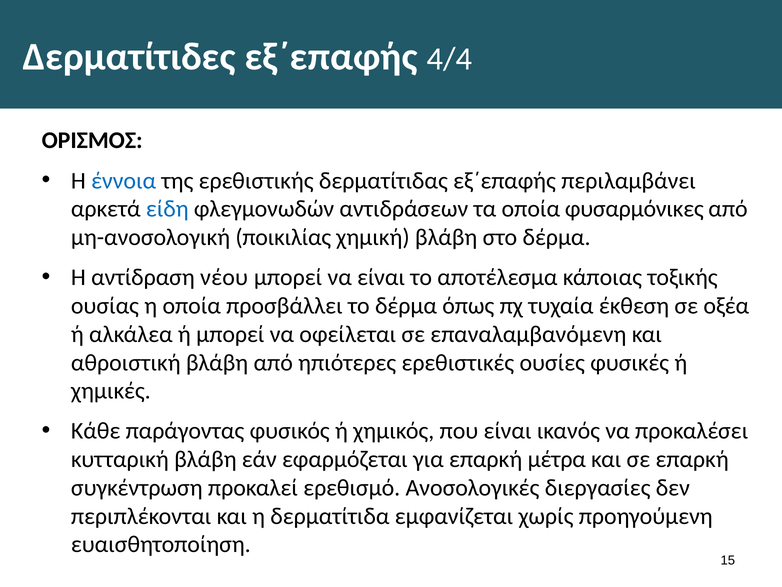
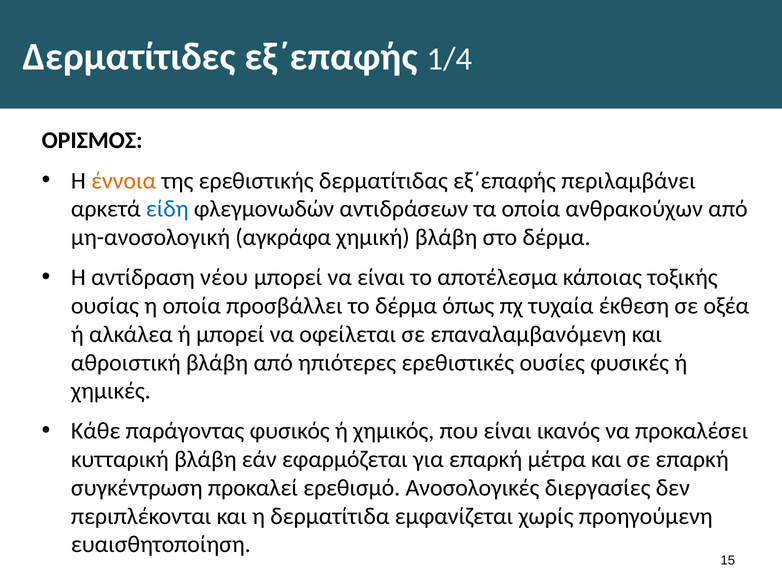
4/4: 4/4 -> 1/4 (449, 59)
έννοια colour: blue -> orange (124, 180)
φυσαρμόνικες: φυσαρμόνικες -> ανθρακούχων (634, 209)
ποικιλίας: ποικιλίας -> αγκράφα (283, 237)
